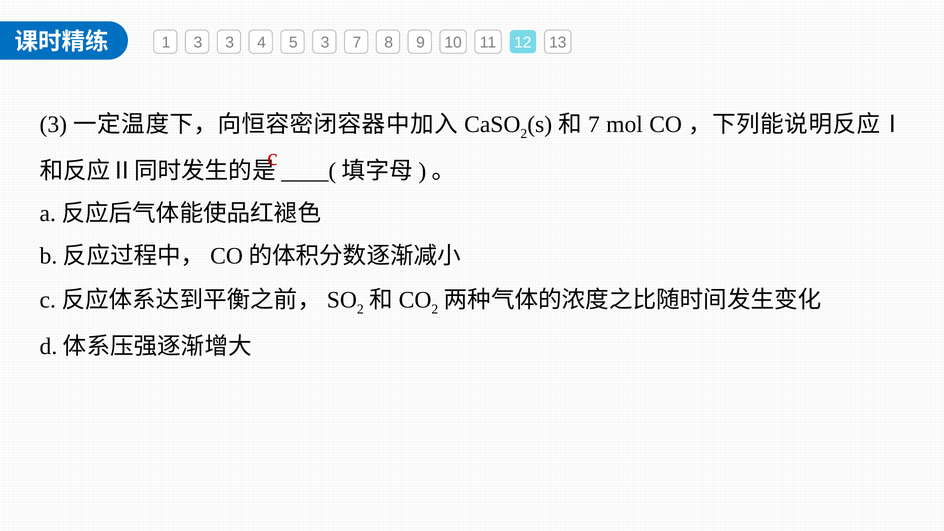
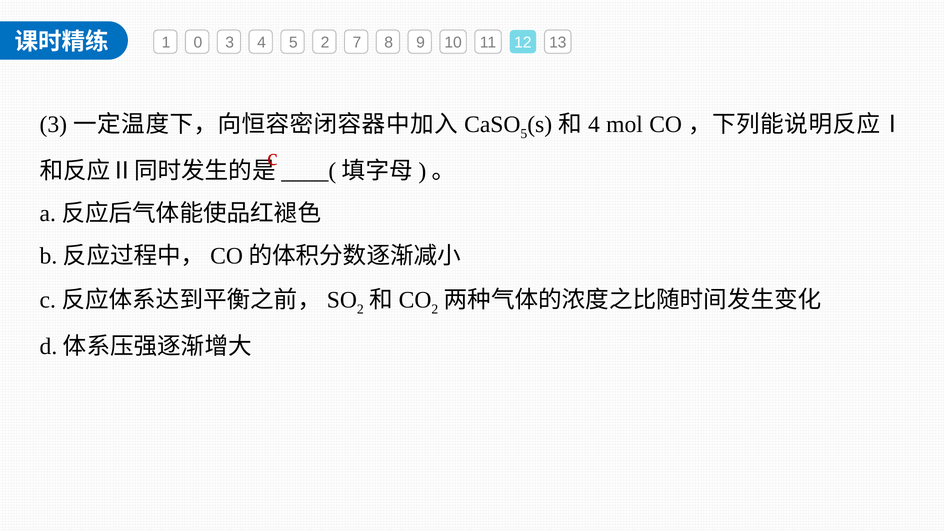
1 3: 3 -> 0 (198, 43)
5 3: 3 -> 2 (325, 43)
2: 2 -> 5 (524, 134)
7: 7 -> 4 (594, 124)
